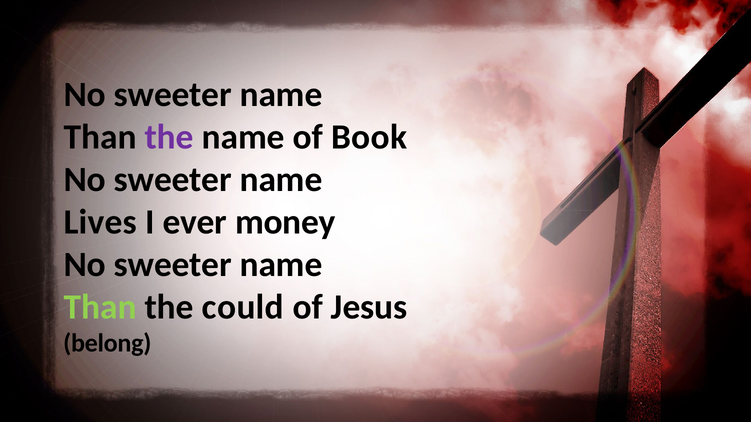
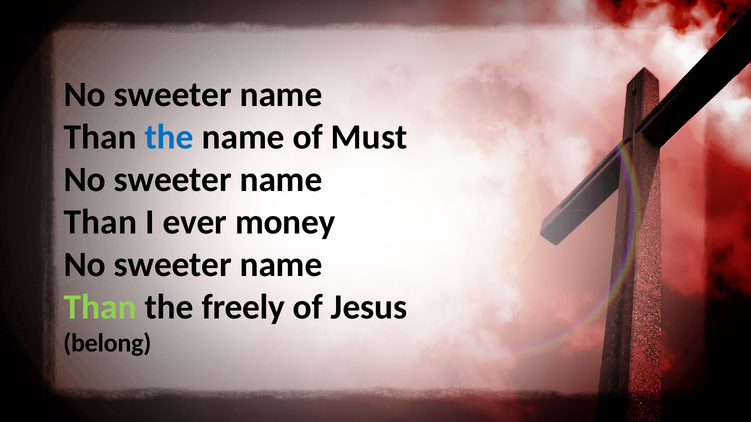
the colour: purple -> blue (169, 137)
Book: Book -> Must (369, 137)
Lives: Lives -> Than (100, 222)
could: could -> freely (243, 307)
